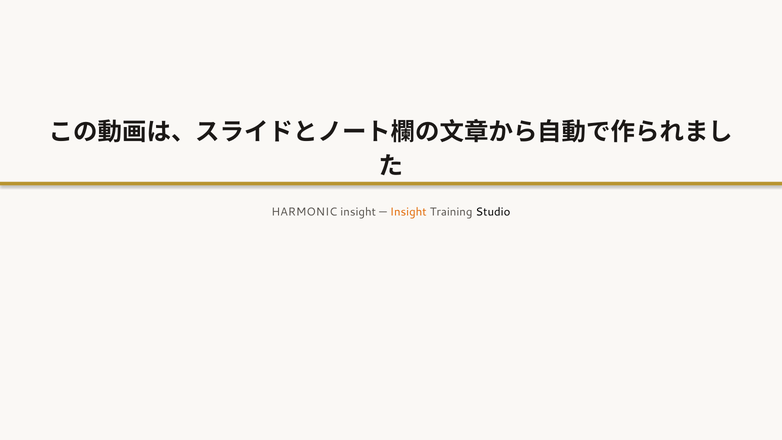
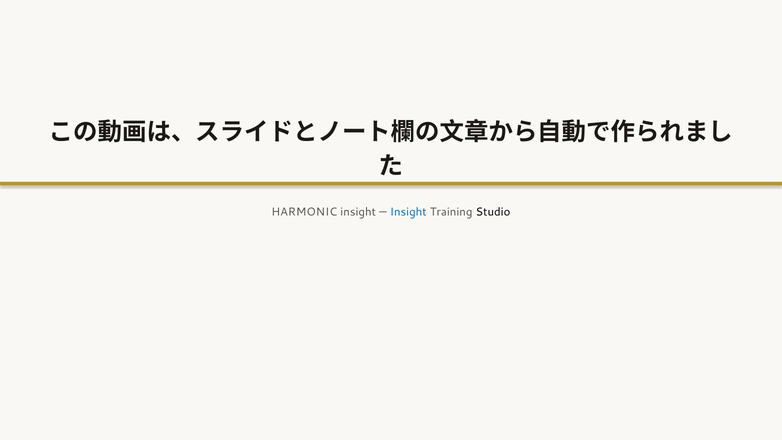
Insight colour: orange -> blue (408, 212)
